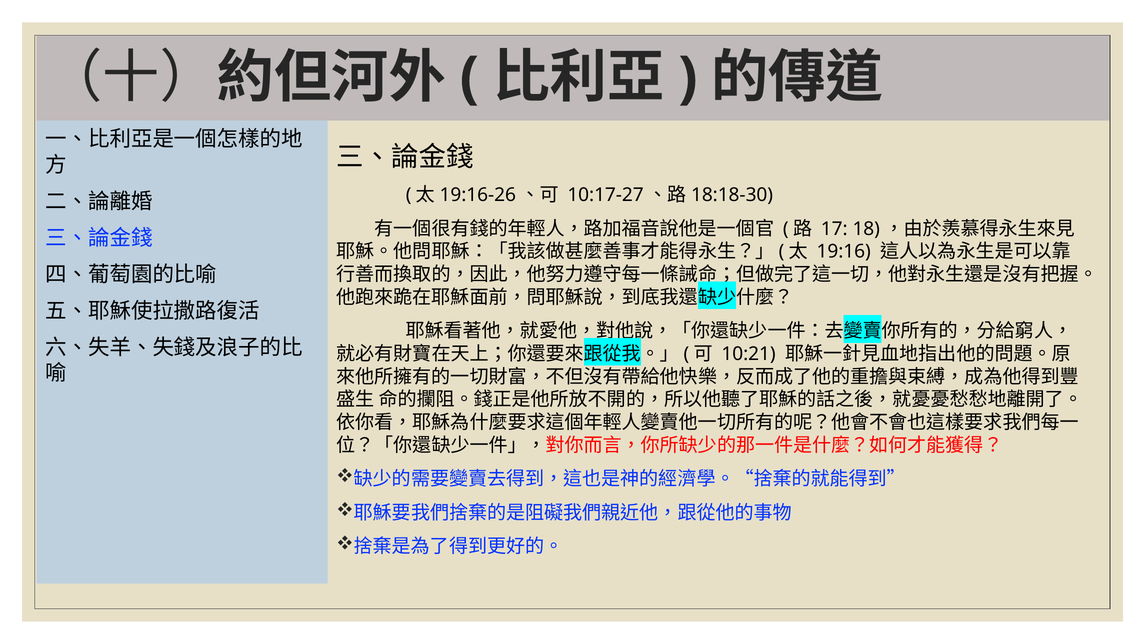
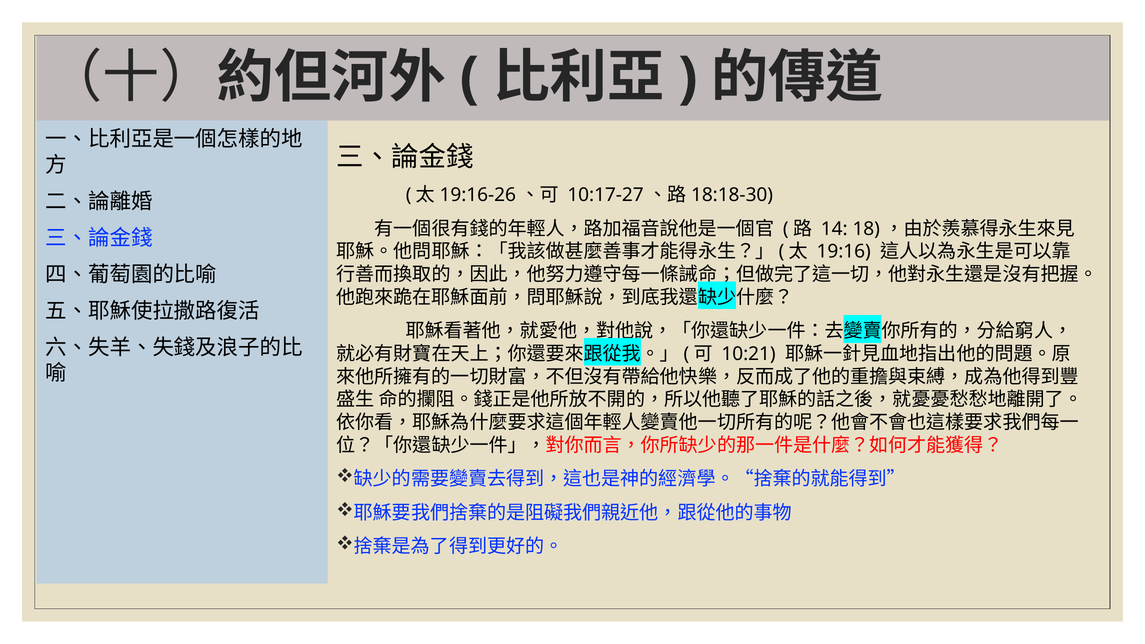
17: 17 -> 14 (834, 229)
